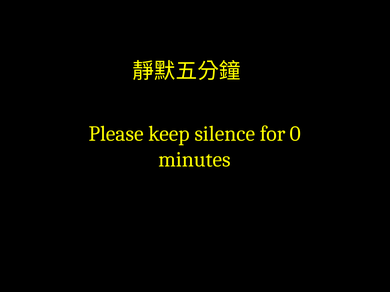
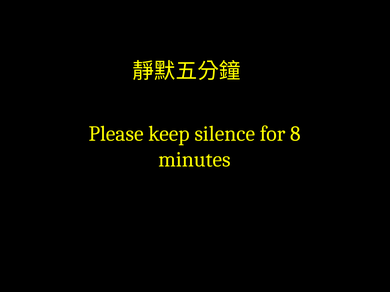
0: 0 -> 8 (295, 134)
